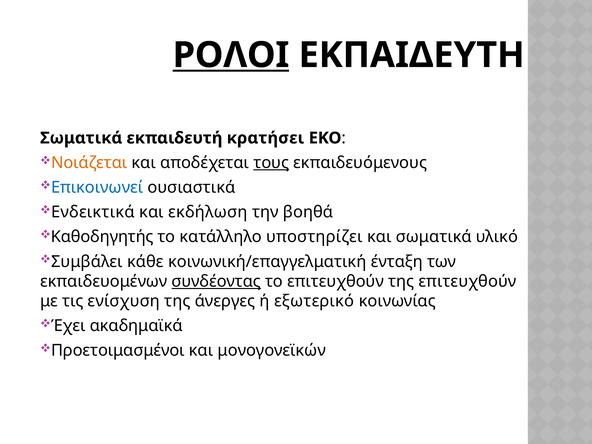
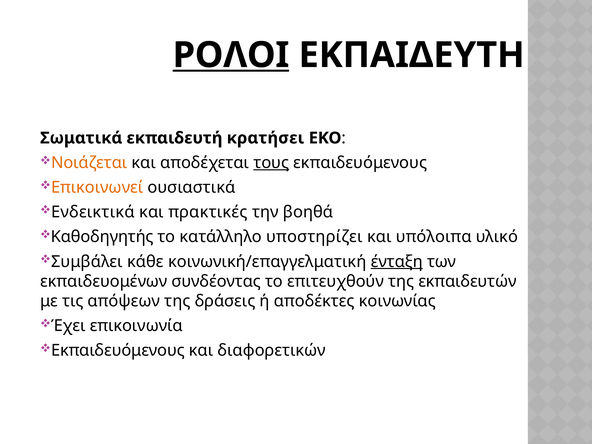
Επικοινωνεί colour: blue -> orange (97, 187)
εκδήλωση: εκδήλωση -> πρακτικές (208, 212)
και σωματικά: σωματικά -> υπόλοιπα (434, 237)
ένταξη underline: none -> present (397, 262)
συνδέοντας underline: present -> none (216, 281)
της επιτευχθούν: επιτευχθούν -> εκπαιδευτών (468, 281)
ενίσχυση: ενίσχυση -> απόψεων (124, 301)
άνεργες: άνεργες -> δράσεις (225, 301)
εξωτερικό: εξωτερικό -> αποδέκτες (314, 301)
ακαδημαϊκά: ακαδημαϊκά -> επικοινωνία (136, 326)
Προετοιμασμένοι: Προετοιμασμένοι -> Εκπαιδευόμενους (118, 351)
μονογονεϊκών: μονογονεϊκών -> διαφορετικών (272, 351)
